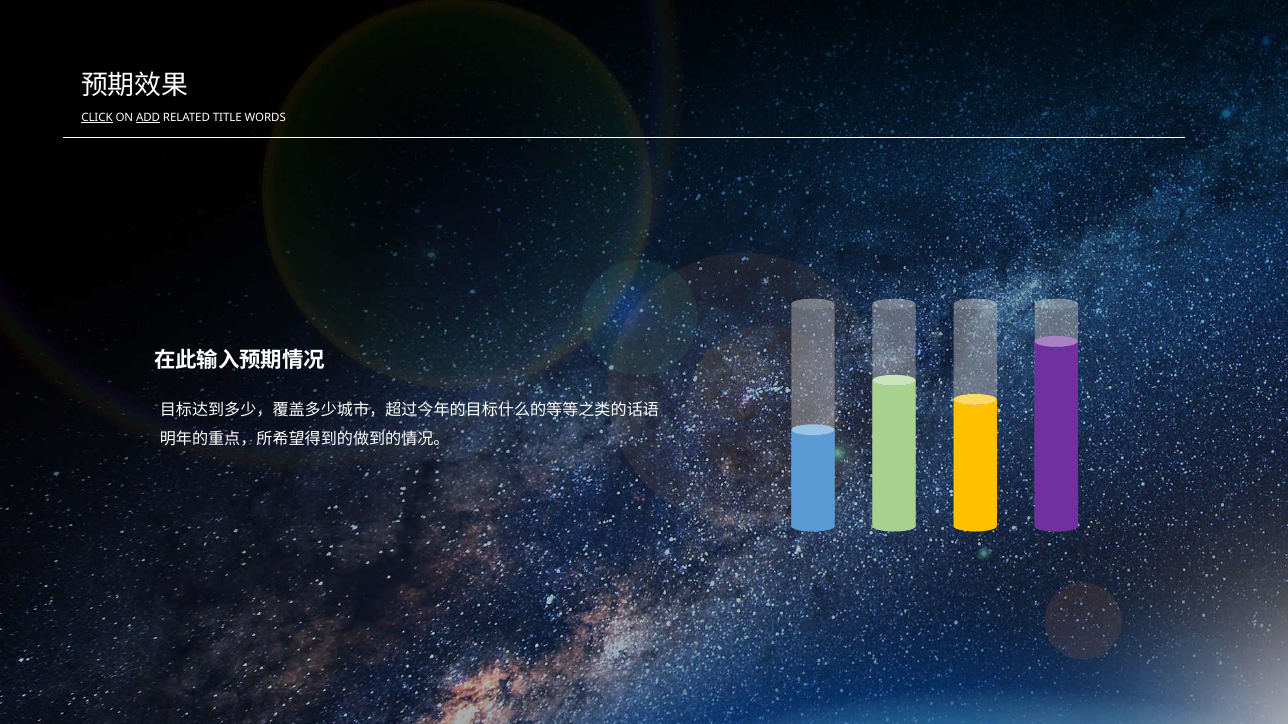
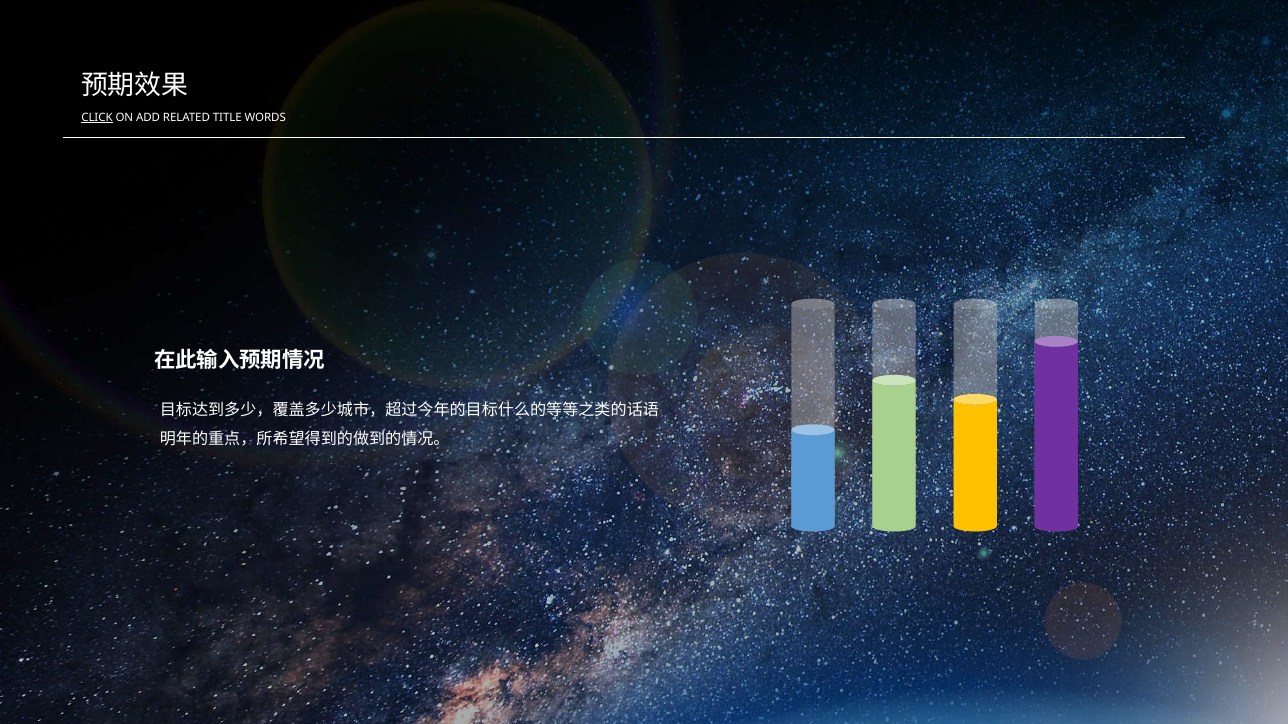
ADD underline: present -> none (148, 118)
